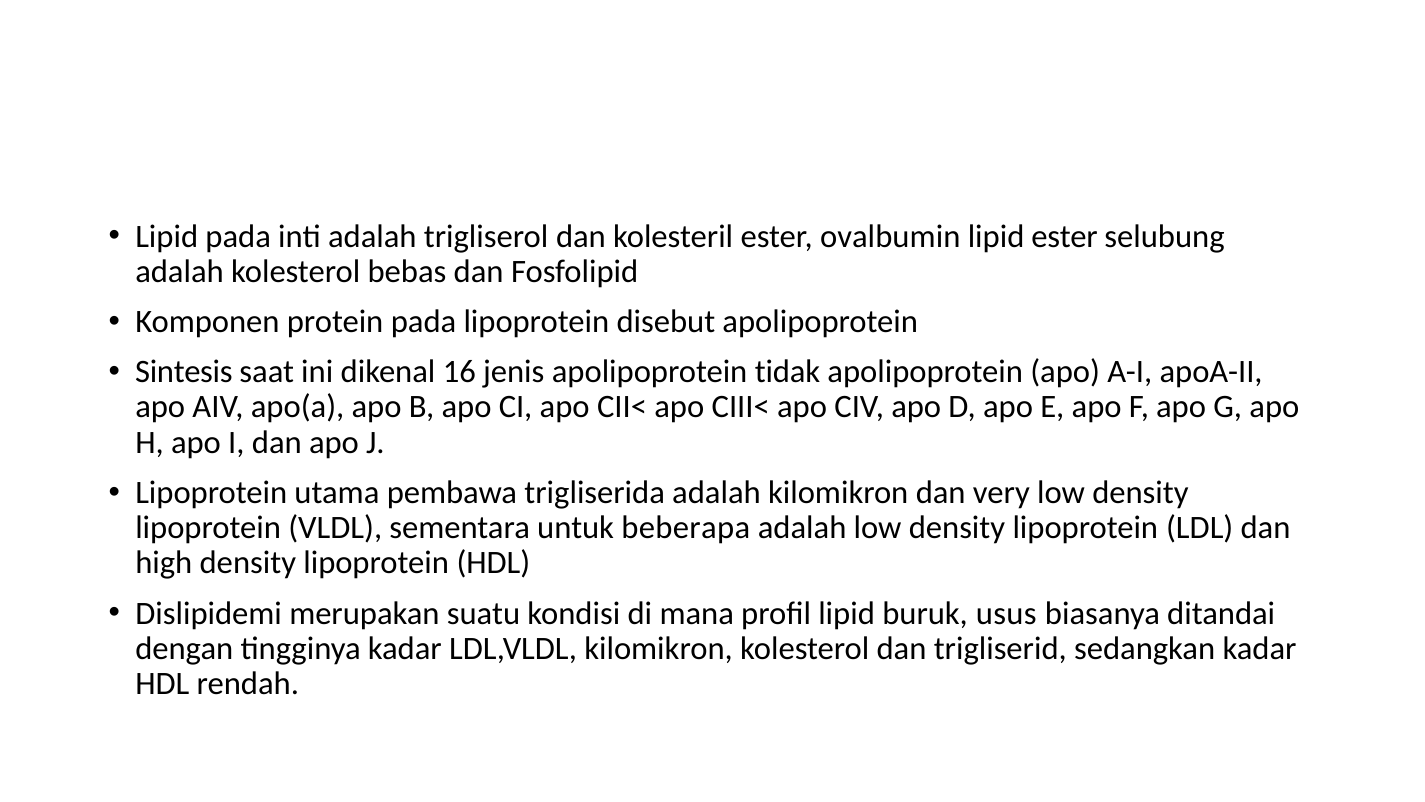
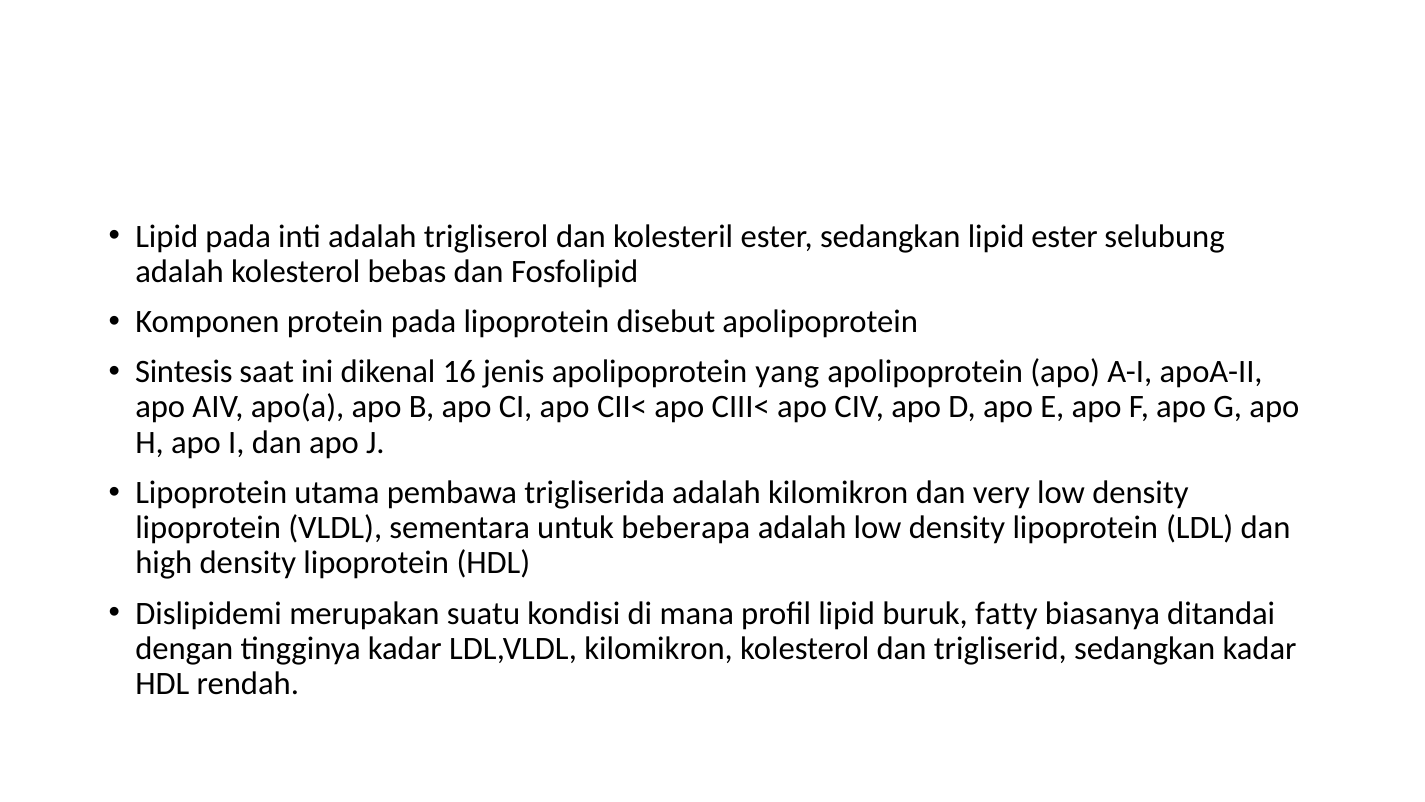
ester ovalbumin: ovalbumin -> sedangkan (890, 236)
tidak: tidak -> yang (787, 372)
usus: usus -> fatty (1006, 613)
